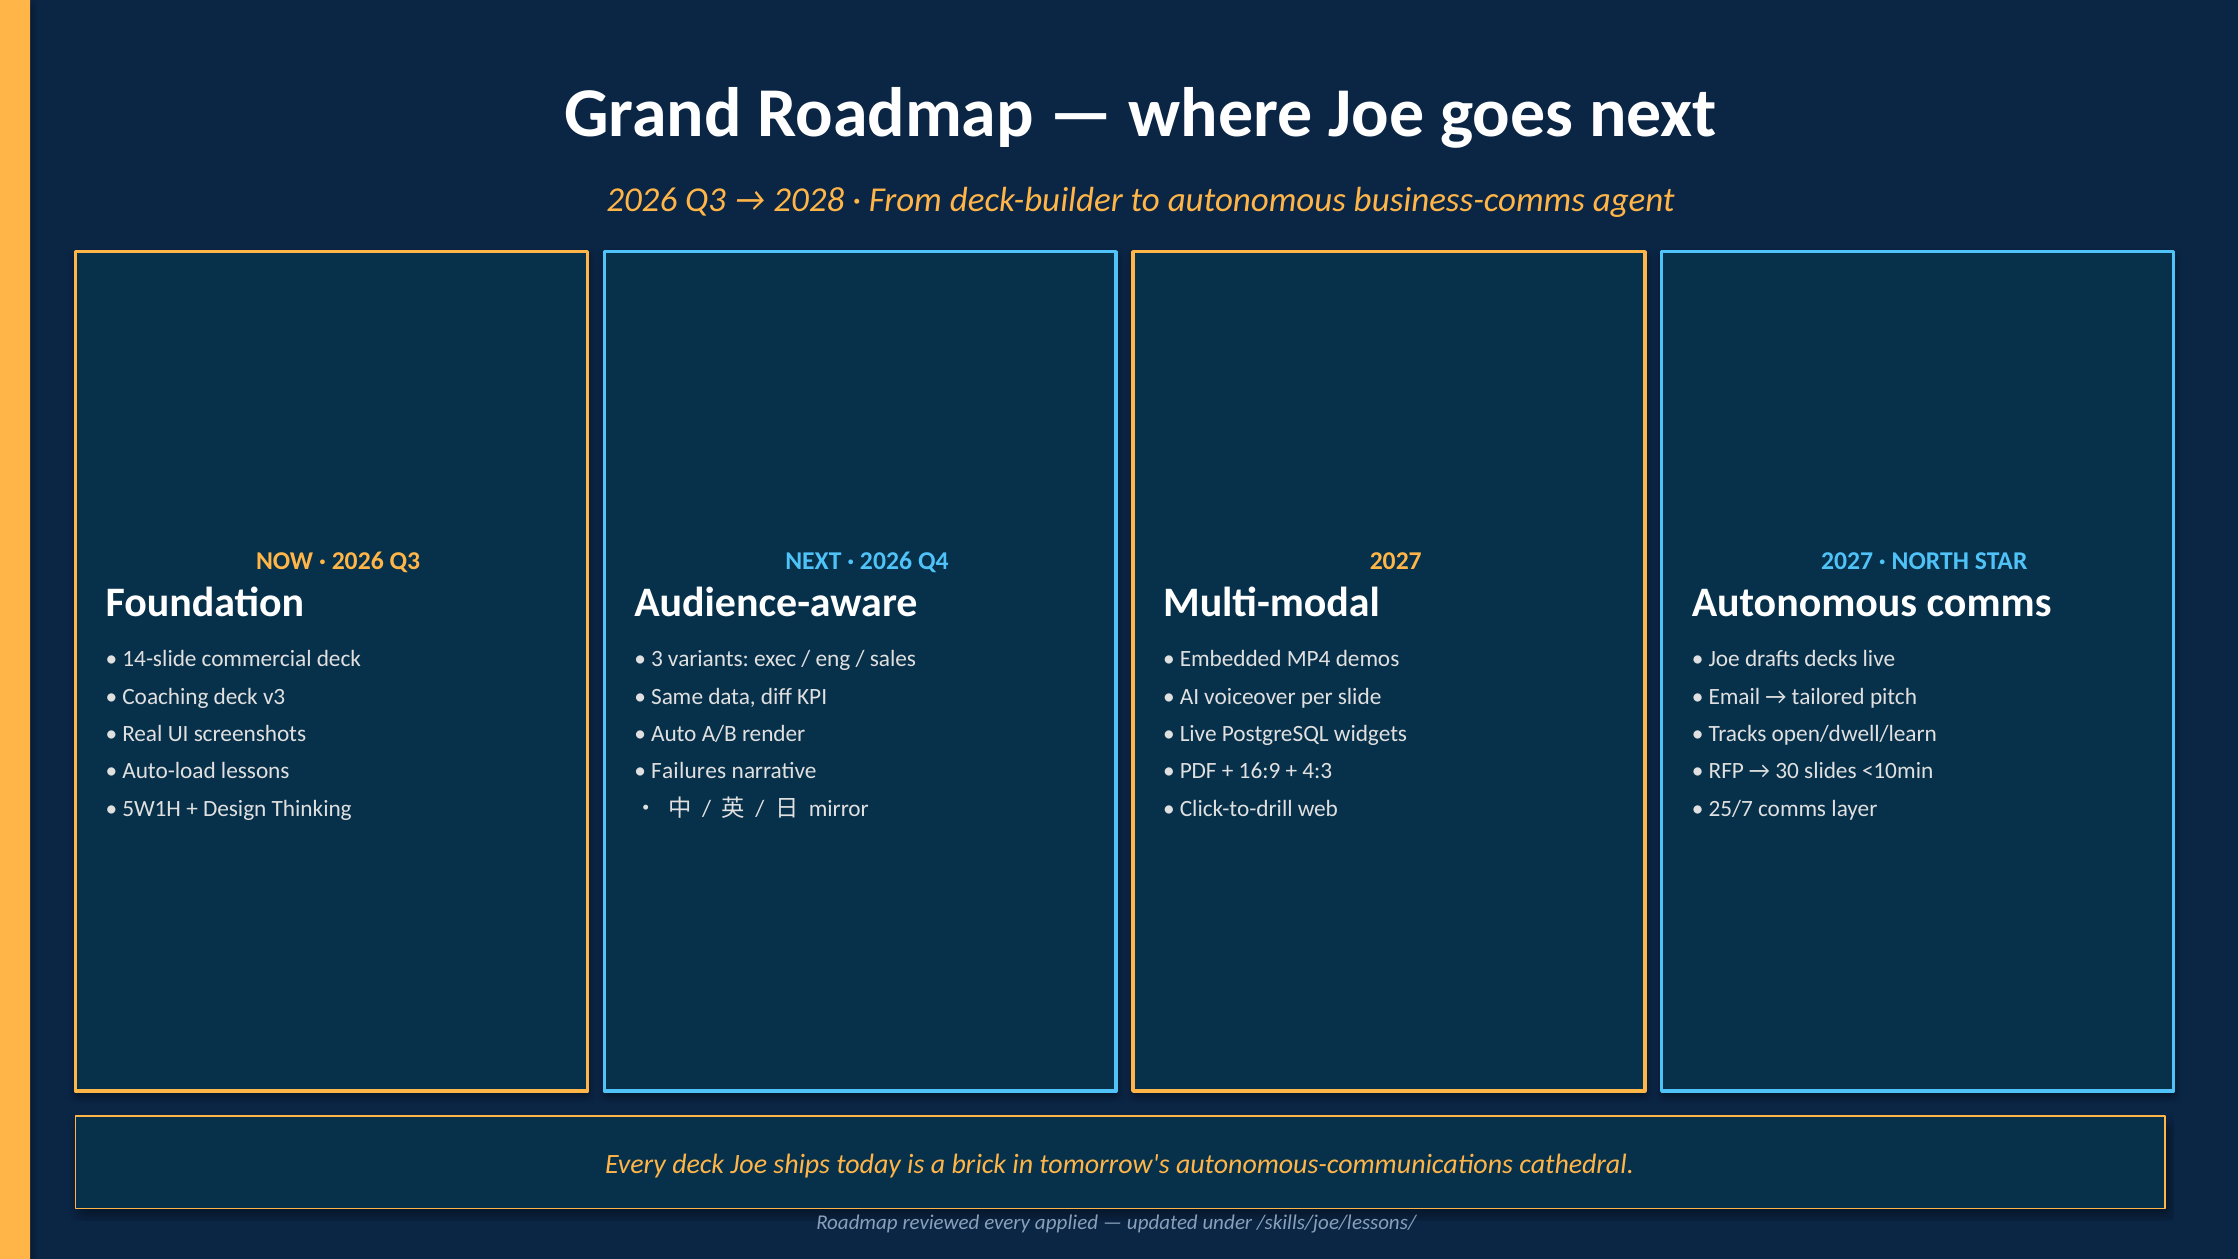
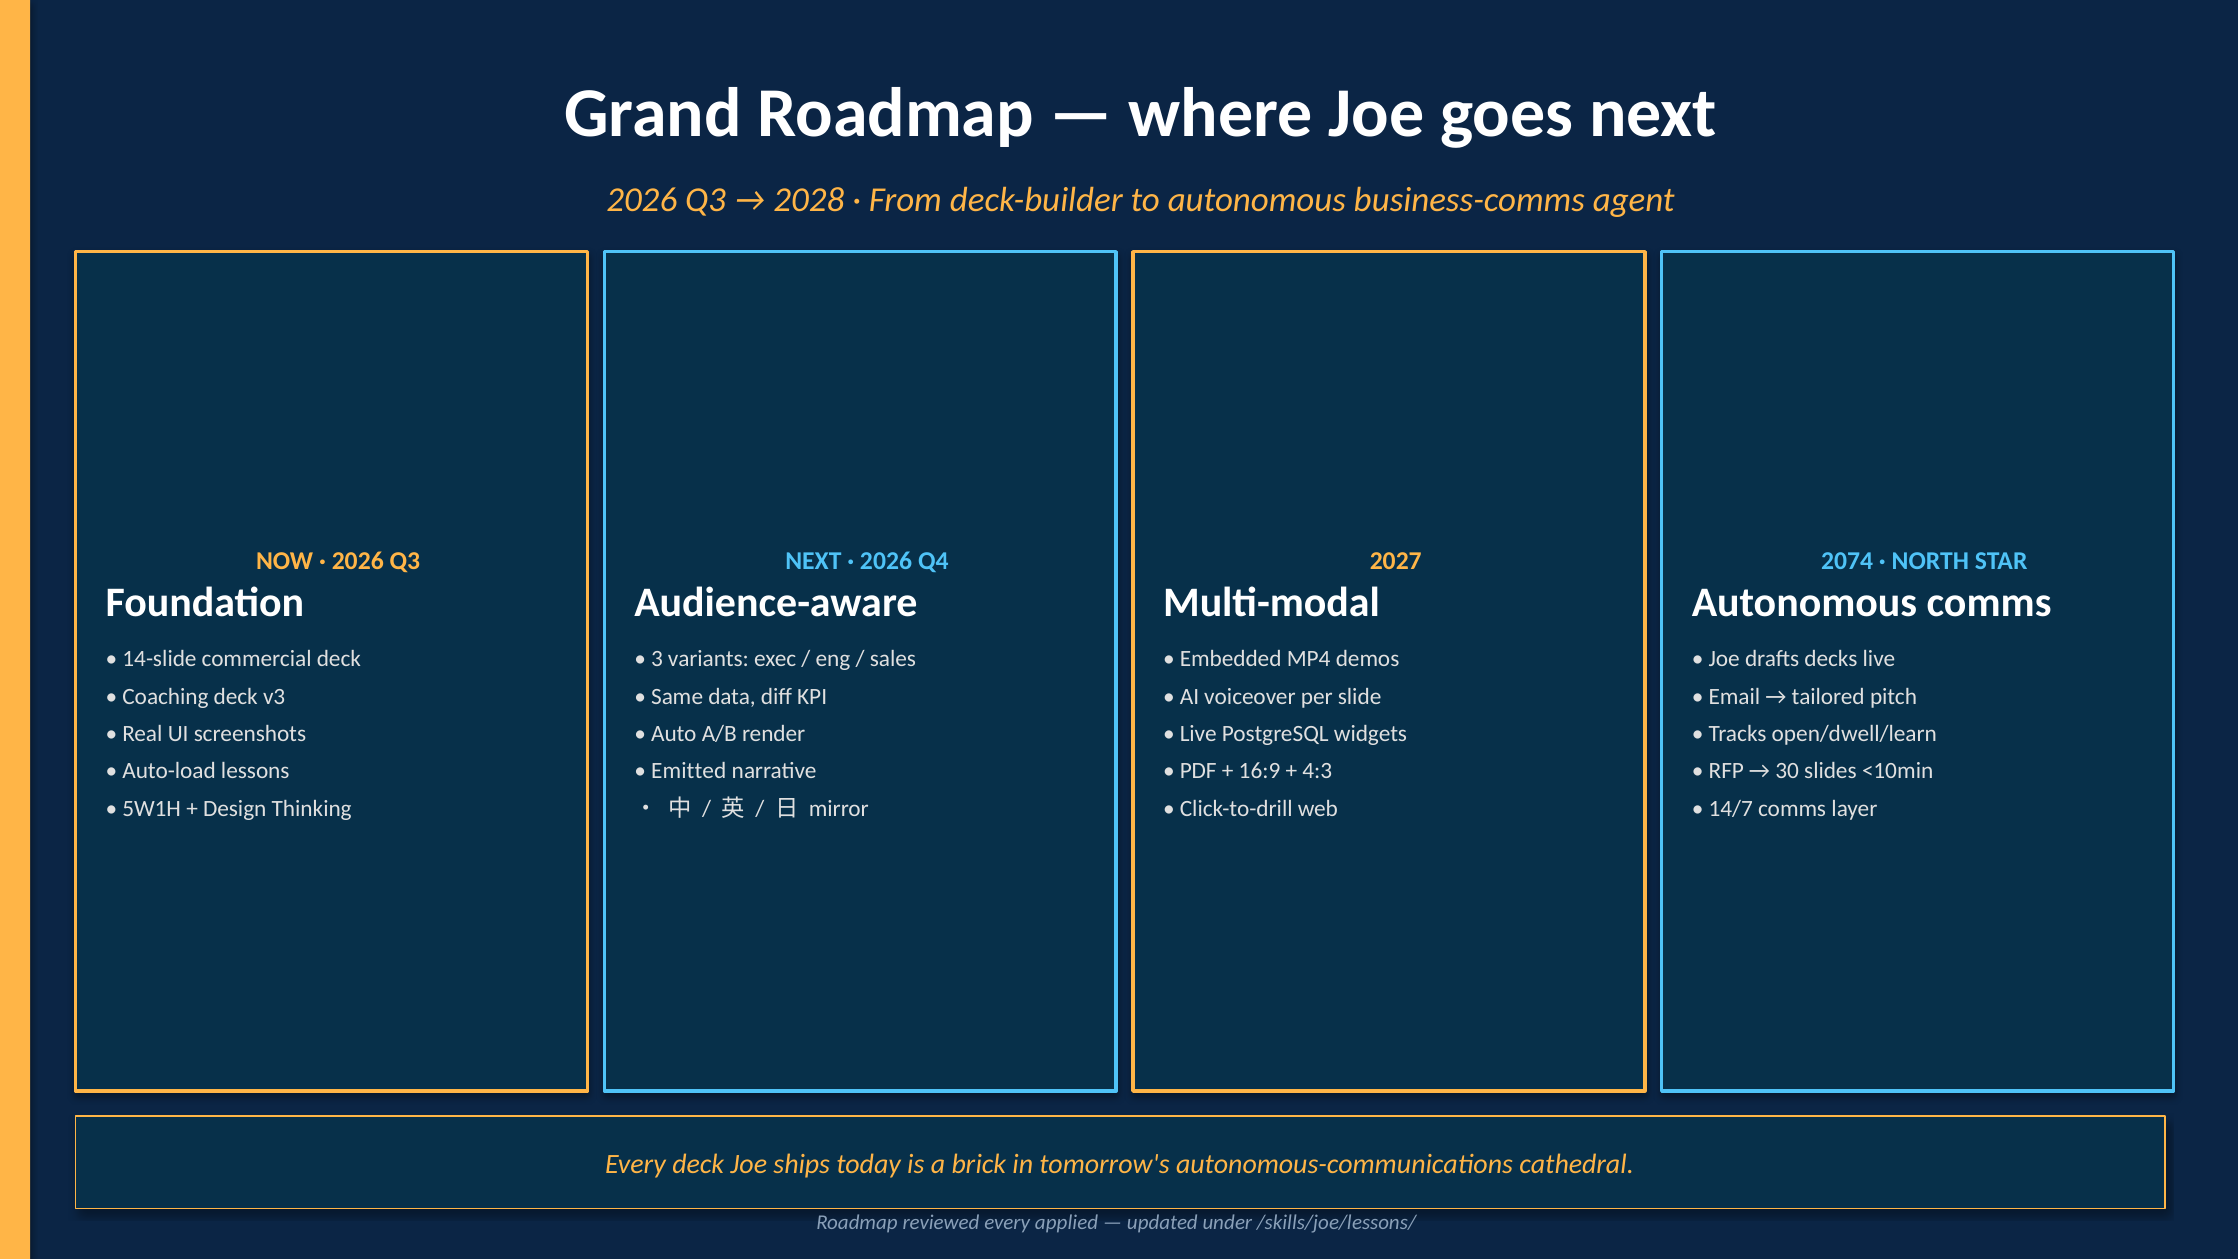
2027: 2027 -> 2074 (1847, 561)
Failures: Failures -> Emitted (689, 771)
25/7: 25/7 -> 14/7 (1731, 809)
